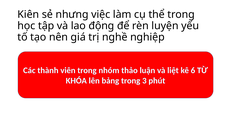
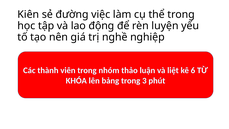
nhưng: nhưng -> đường (72, 14)
